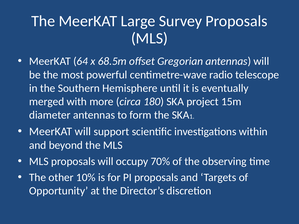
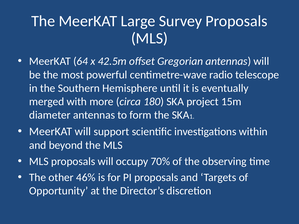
68.5m: 68.5m -> 42.5m (112, 61)
10%: 10% -> 46% (86, 178)
